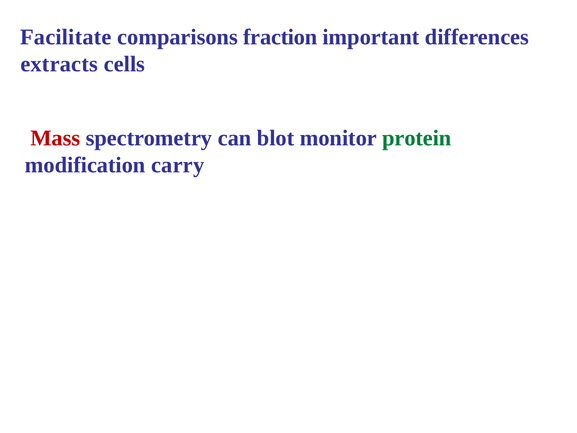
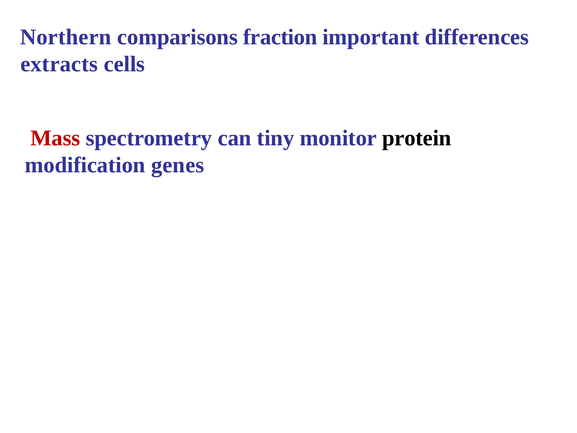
Facilitate: Facilitate -> Northern (66, 37)
blot: blot -> tiny (276, 138)
protein colour: green -> black (417, 138)
carry: carry -> genes (178, 165)
